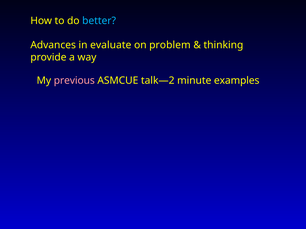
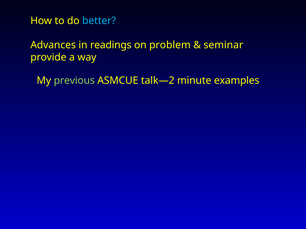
evaluate: evaluate -> readings (111, 45)
thinking: thinking -> seminar (223, 45)
previous colour: pink -> light green (74, 81)
